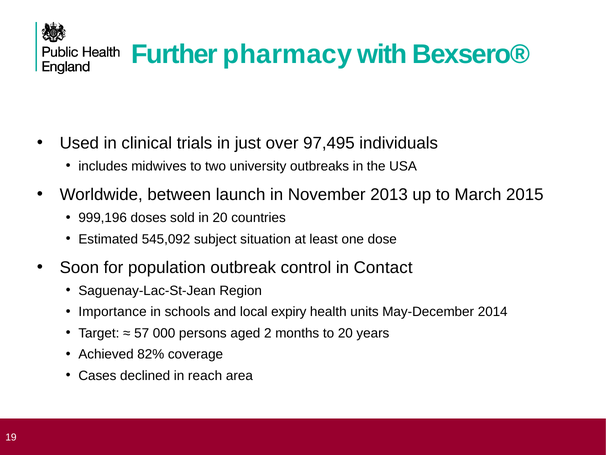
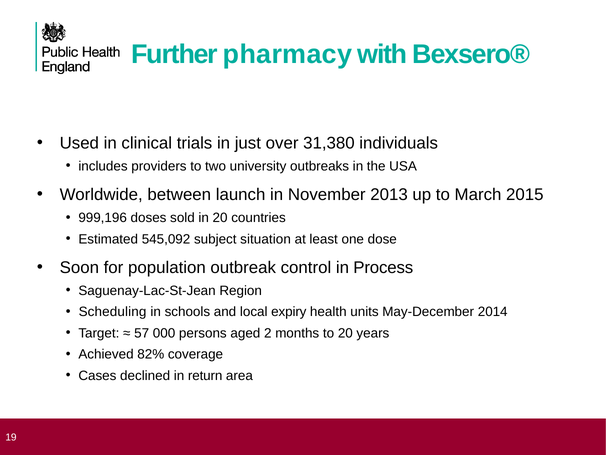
97,495: 97,495 -> 31,380 (329, 143)
midwives: midwives -> providers (159, 166)
Contact: Contact -> Process (383, 267)
Importance: Importance -> Scheduling (113, 312)
reach: reach -> return (205, 375)
